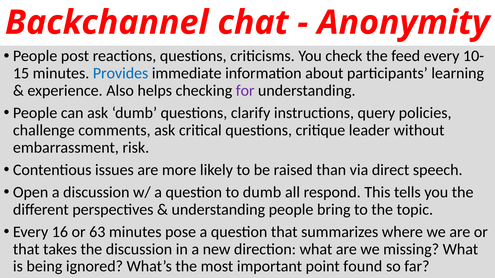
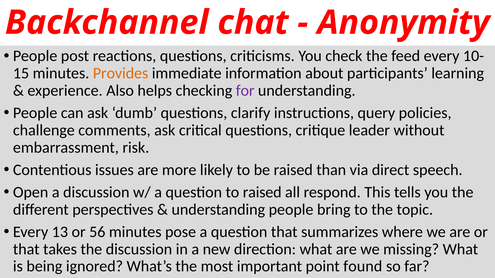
Provides colour: blue -> orange (121, 73)
to dumb: dumb -> raised (262, 193)
16: 16 -> 13 (60, 232)
63: 63 -> 56 (97, 232)
